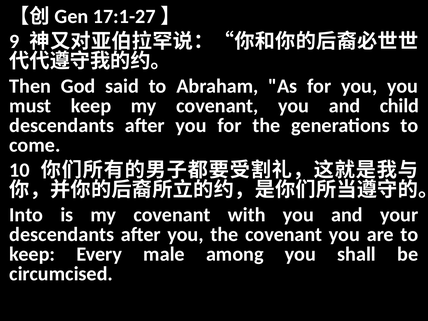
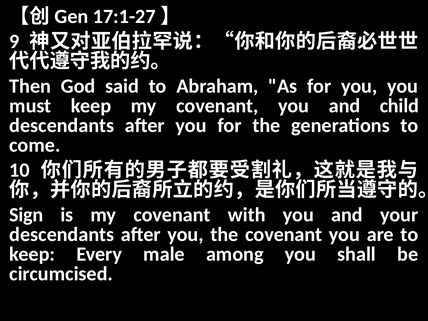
Into: Into -> Sign (26, 215)
